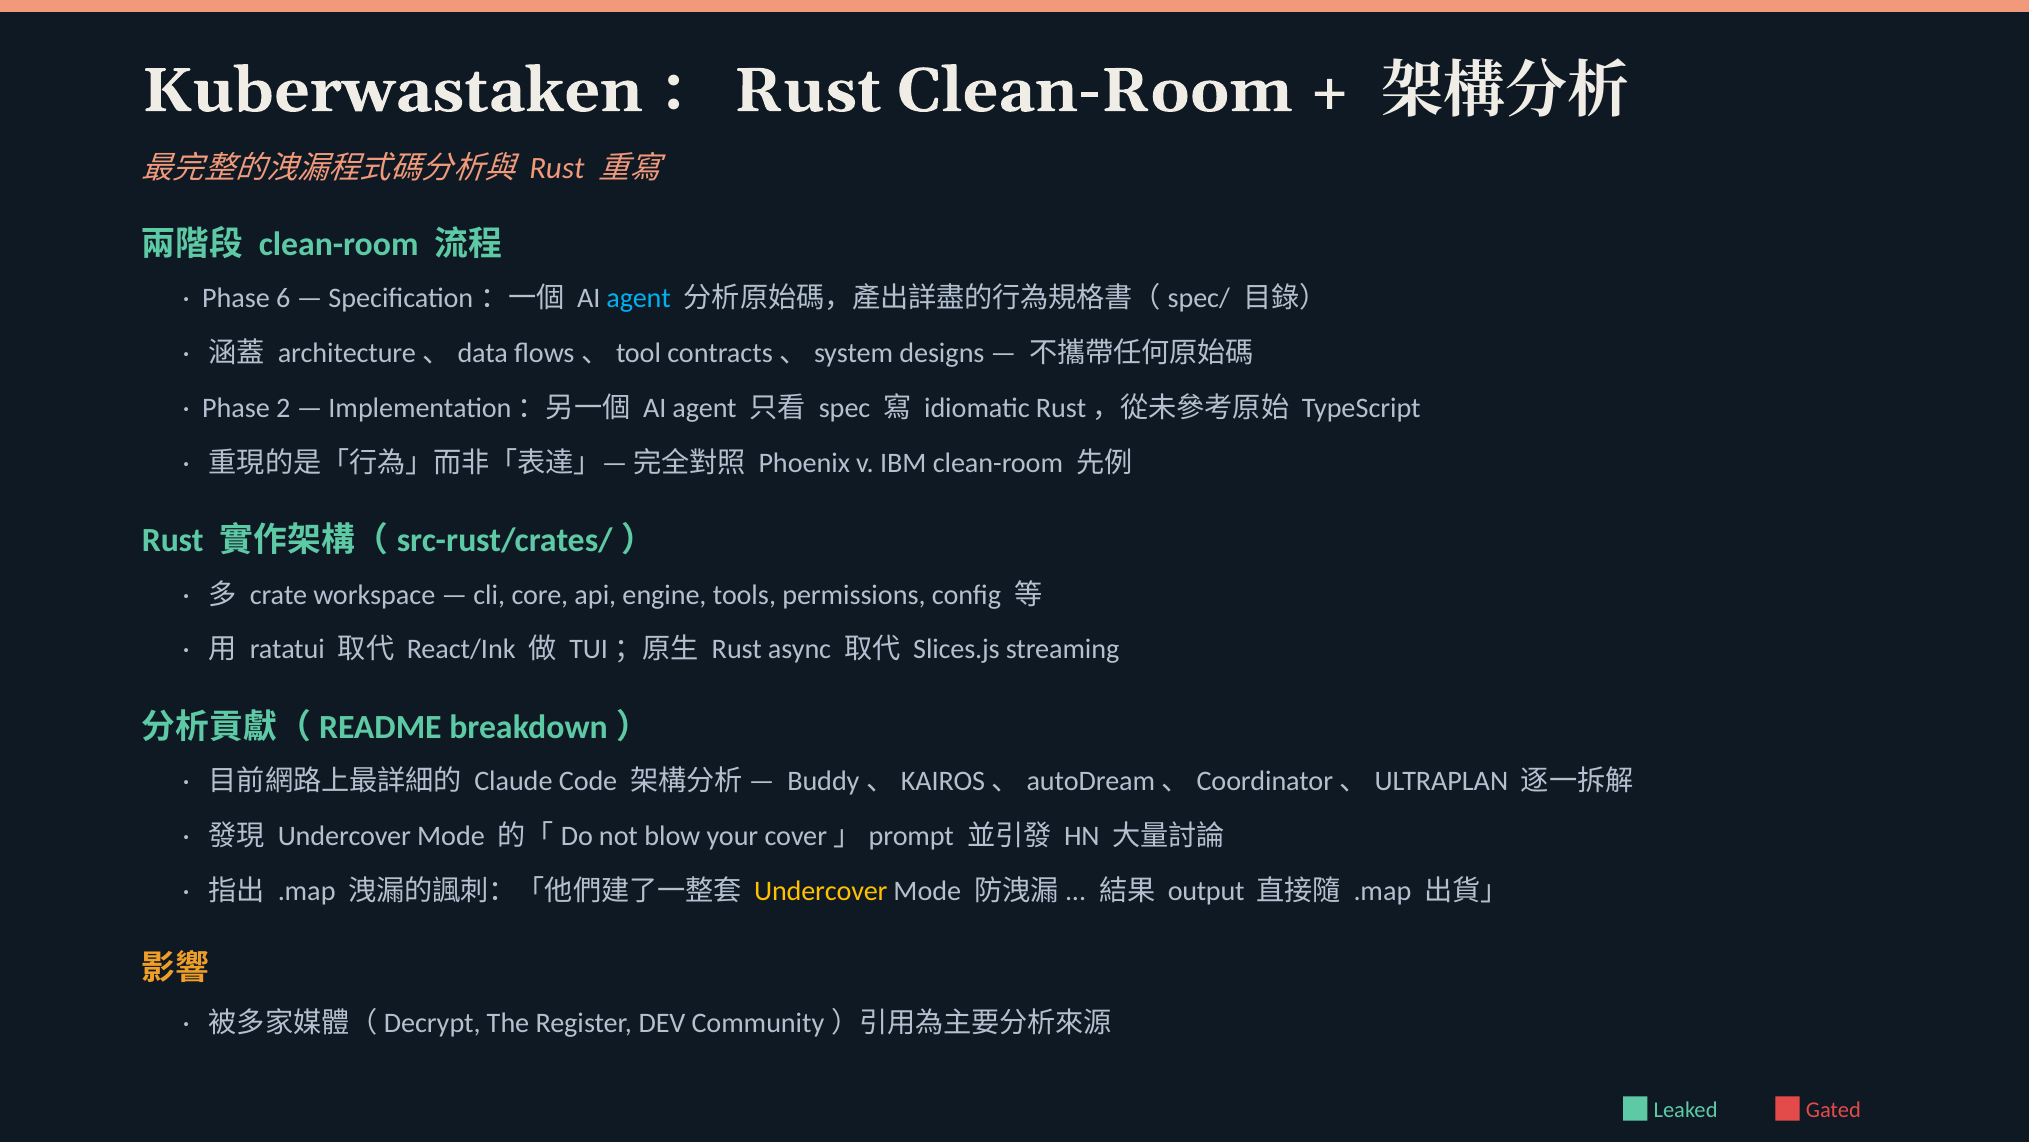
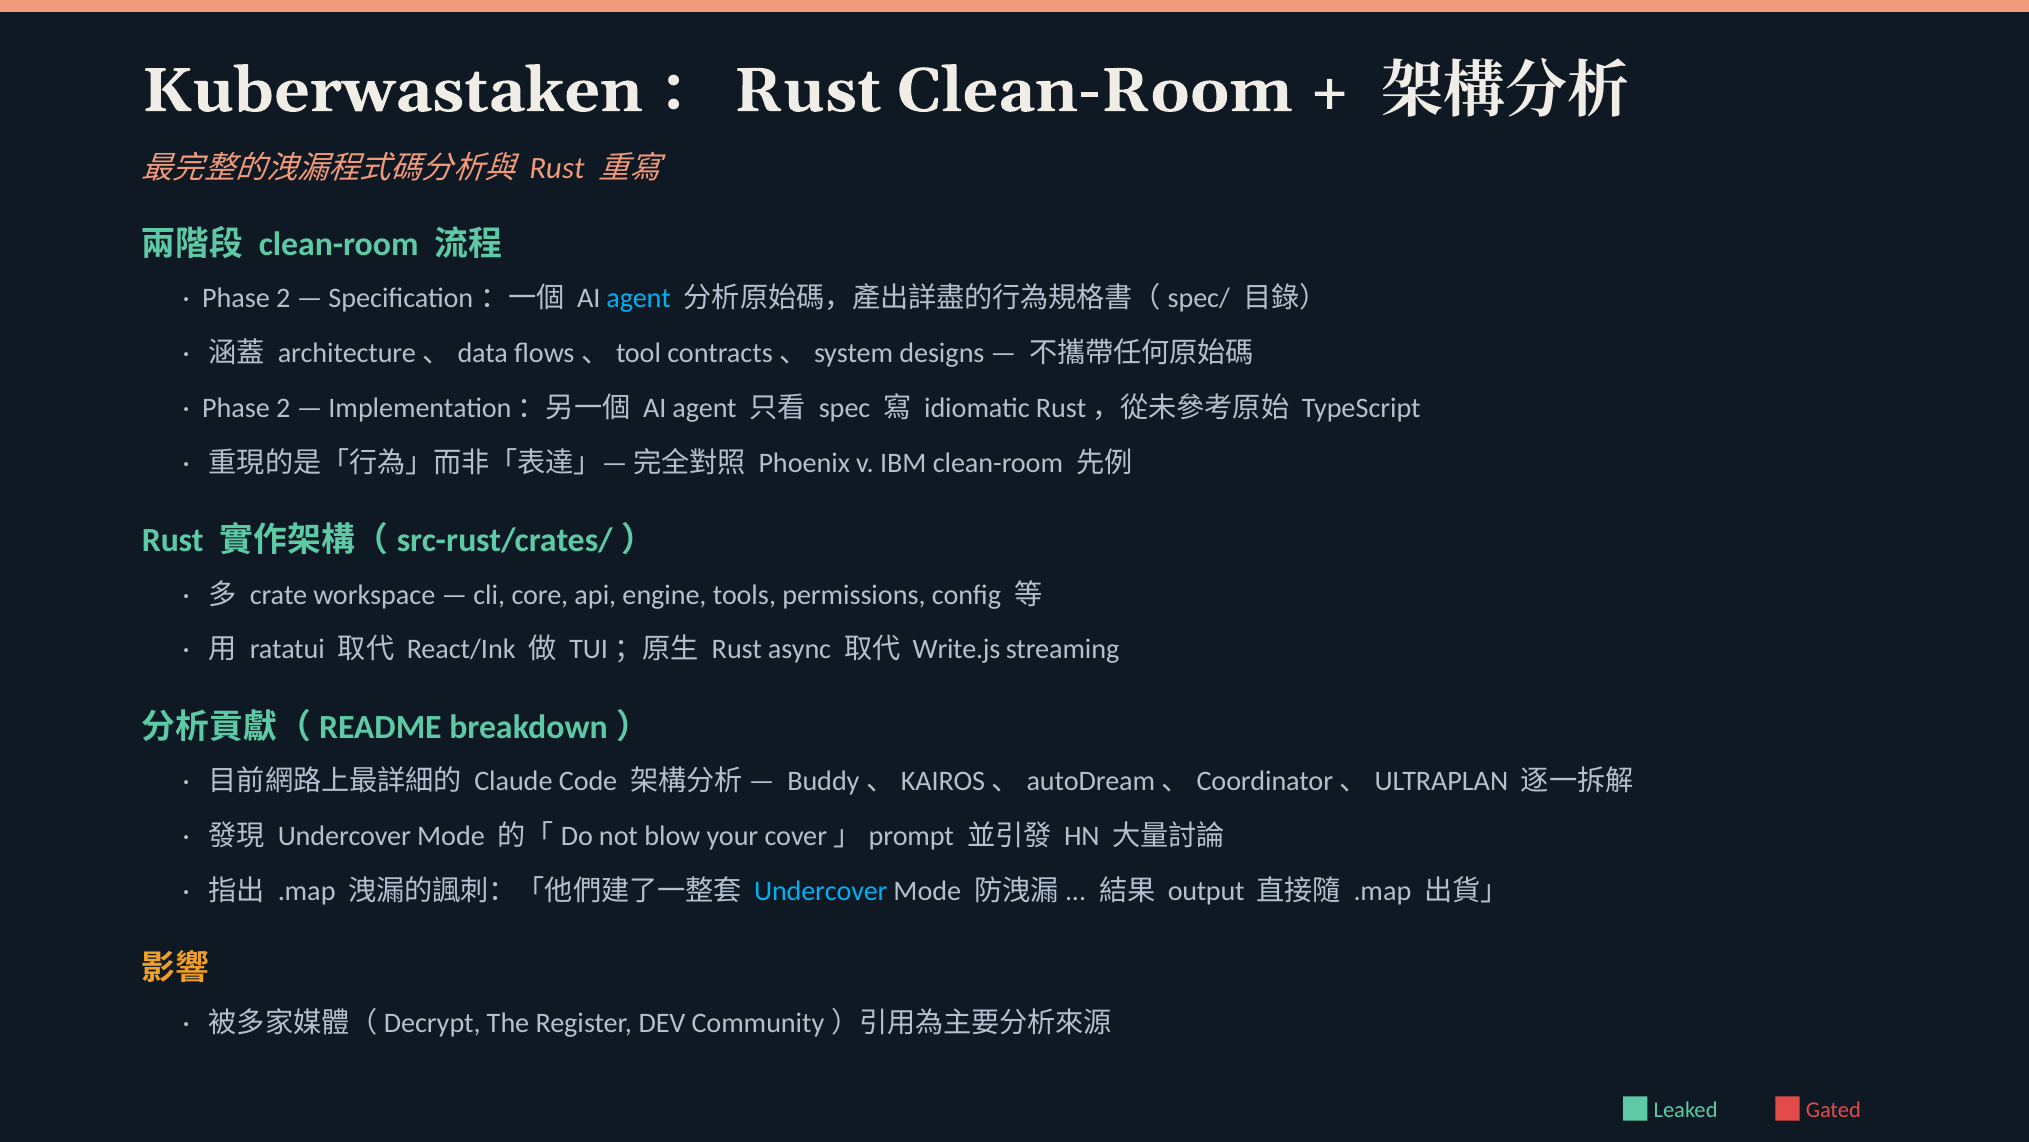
6: 6 -> 2 (283, 298)
Slices.js: Slices.js -> Write.js (957, 649)
Undercover colour: yellow -> light blue (821, 891)
